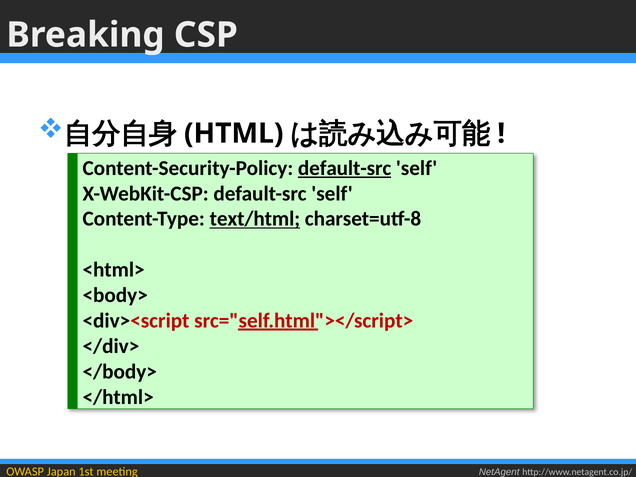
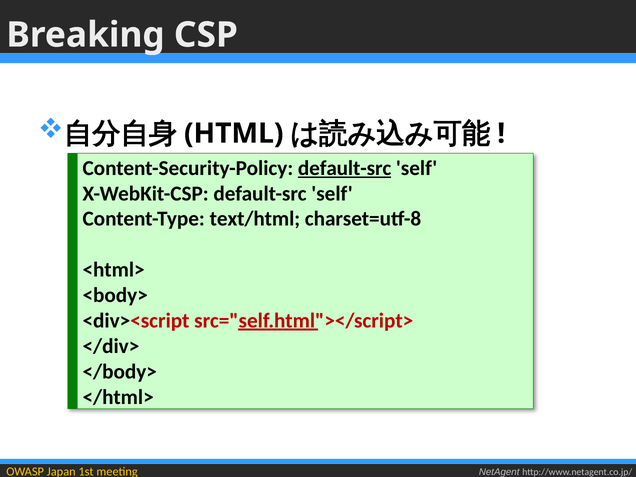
text/html underline: present -> none (255, 219)
